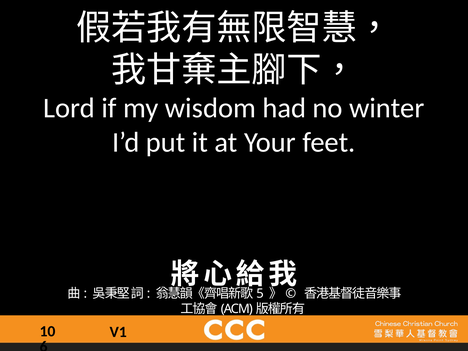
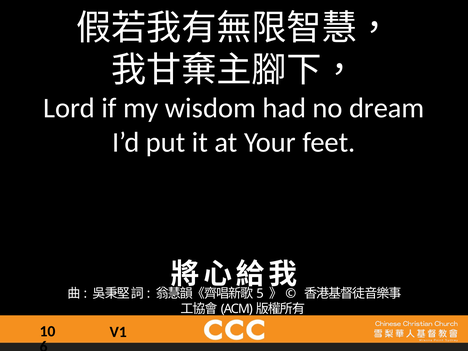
winter: winter -> dream (387, 108)
